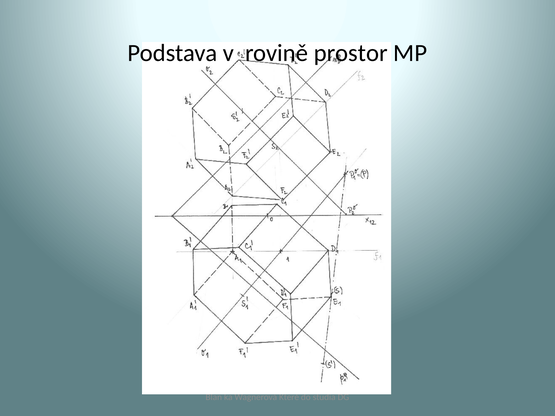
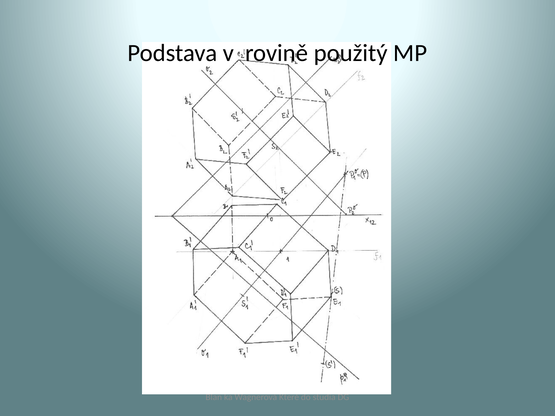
prostor: prostor -> použitý (351, 53)
